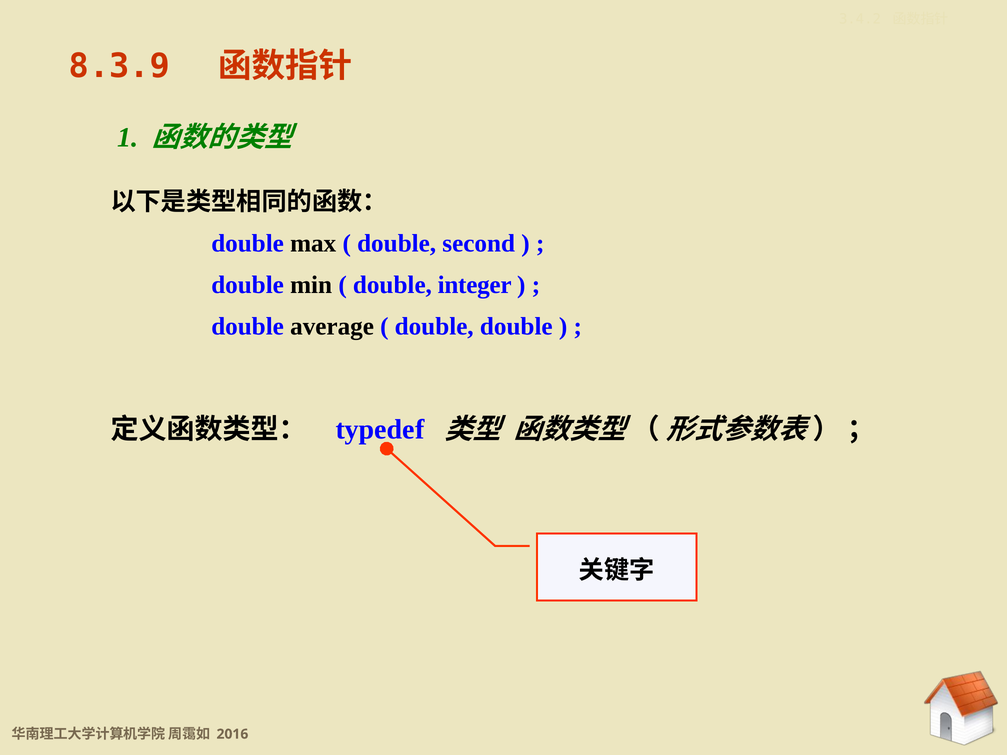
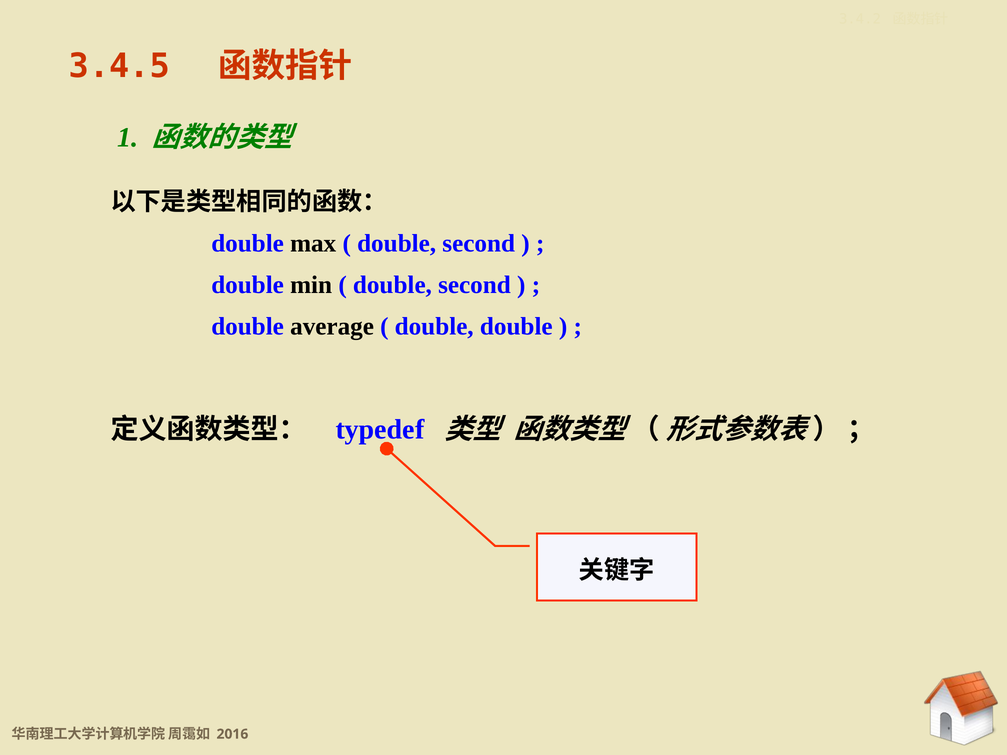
8.3.9: 8.3.9 -> 3.4.5 (119, 66)
integer: integer -> second (474, 285)
